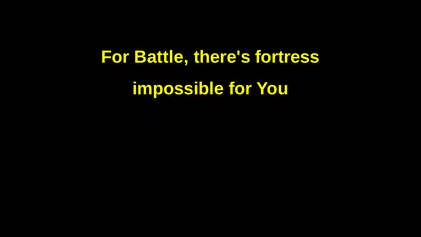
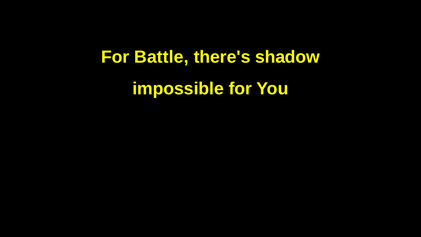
fortress: fortress -> shadow (287, 57)
